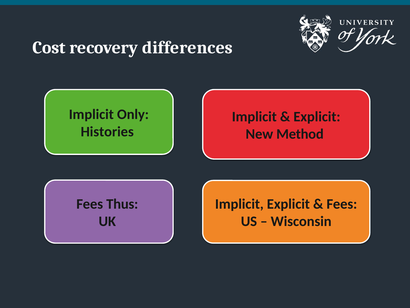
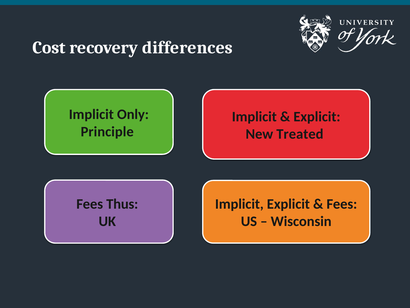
Histories: Histories -> Principle (107, 132)
Method: Method -> Treated (300, 134)
